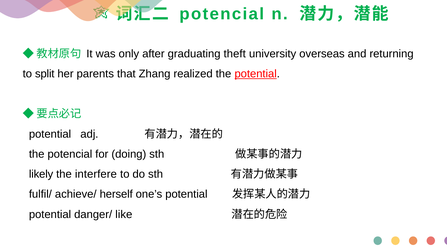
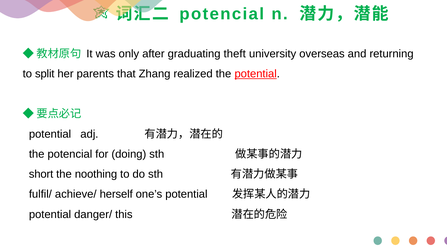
likely: likely -> short (41, 174)
interfere: interfere -> noothing (96, 174)
like: like -> this (124, 215)
